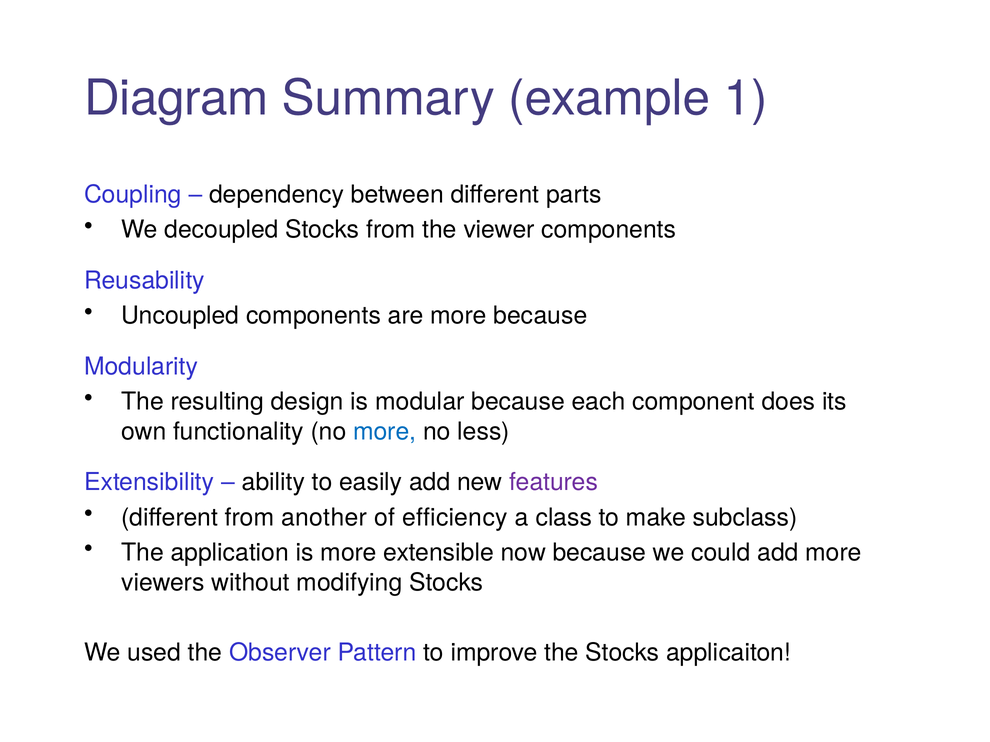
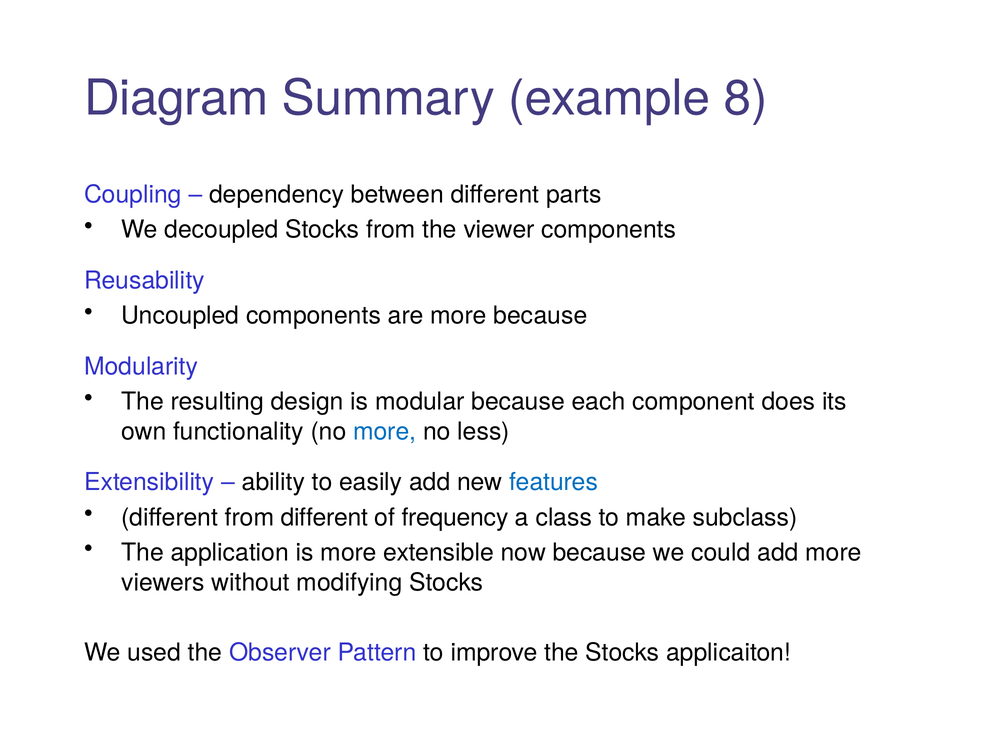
1: 1 -> 8 (746, 98)
features colour: purple -> blue (554, 483)
from another: another -> different (324, 518)
efficiency: efficiency -> frequency (455, 518)
